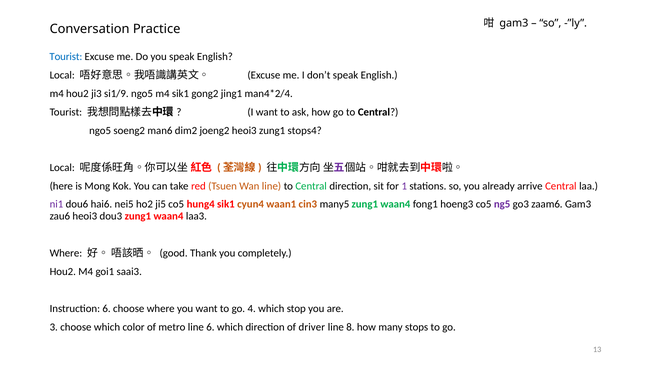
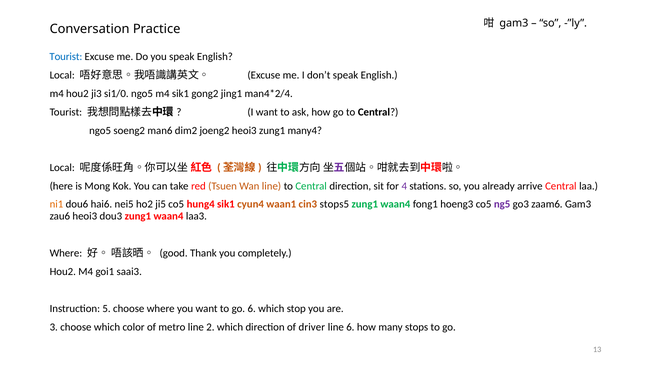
si1/9: si1/9 -> si1/0 (116, 94)
stops4: stops4 -> many4 (305, 131)
1: 1 -> 4 (404, 186)
ni1 colour: purple -> orange (56, 205)
many5: many5 -> stops5 (334, 205)
Instruction 6: 6 -> 5 (107, 309)
go 4: 4 -> 6 (252, 309)
line 6: 6 -> 2 (210, 327)
line 8: 8 -> 6 (350, 327)
